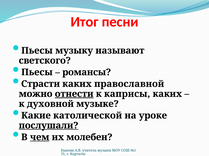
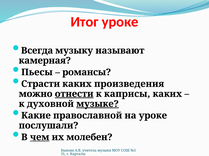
Итог песни: песни -> уроке (120, 22)
Пьесы: Пьесы -> Всегда (37, 51)
светского: светского -> камерная (45, 61)
православной: православной -> произведения (129, 84)
музыке underline: none -> present (98, 104)
католической: католической -> православной (88, 116)
послушали underline: present -> none (49, 126)
